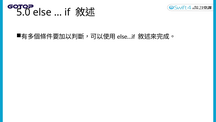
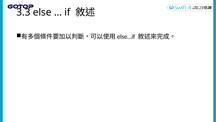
5.0: 5.0 -> 3.3 (23, 12)
